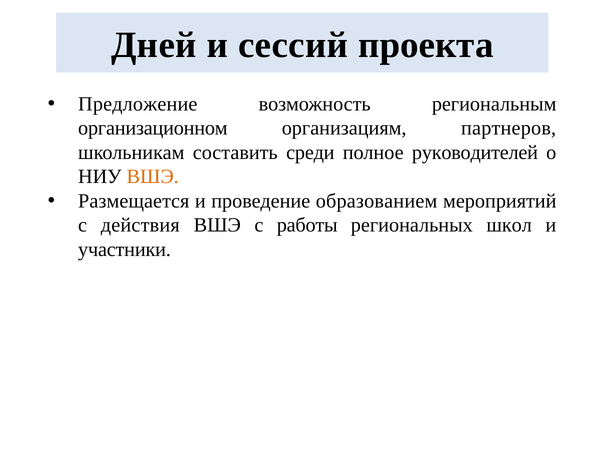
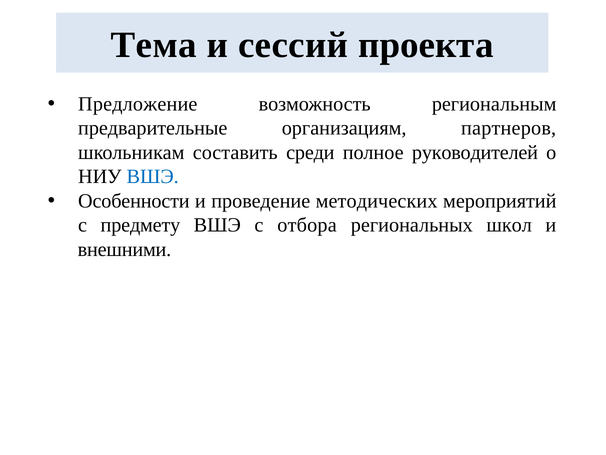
Дней: Дней -> Тема (154, 45)
организационном: организационном -> предварительные (153, 128)
ВШЭ colour: orange -> blue (153, 177)
Размещается: Размещается -> Особенности (134, 201)
образованием: образованием -> методических (377, 201)
действия: действия -> предмету (140, 225)
работы: работы -> отбора (307, 225)
участники: участники -> внешними (124, 249)
